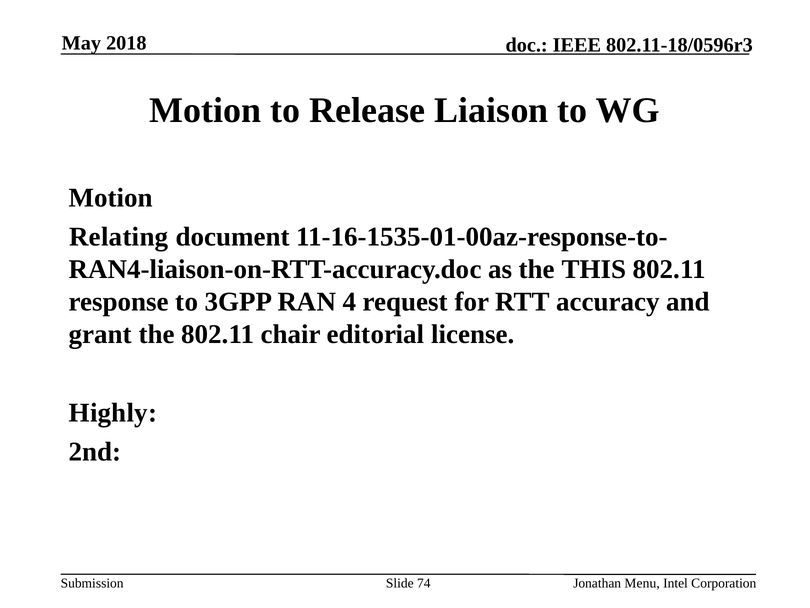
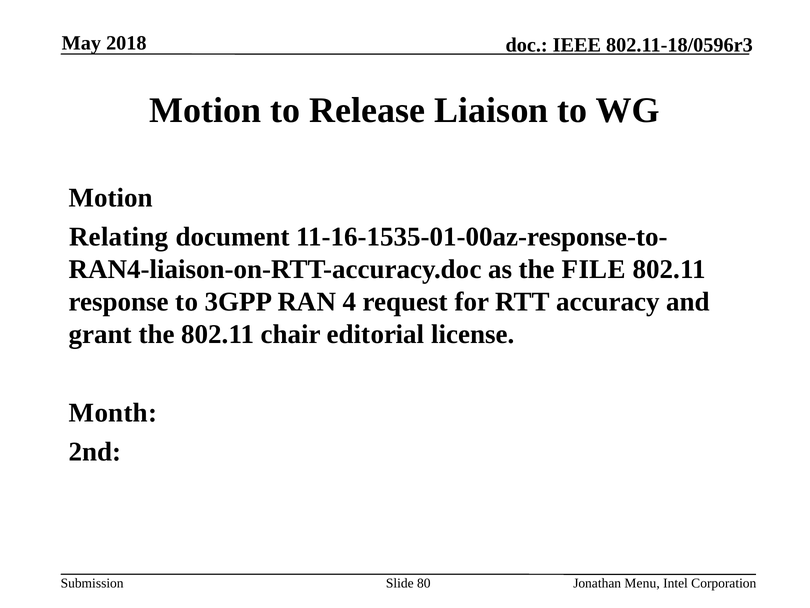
THIS: THIS -> FILE (594, 269)
Highly: Highly -> Month (113, 412)
74: 74 -> 80 (424, 583)
